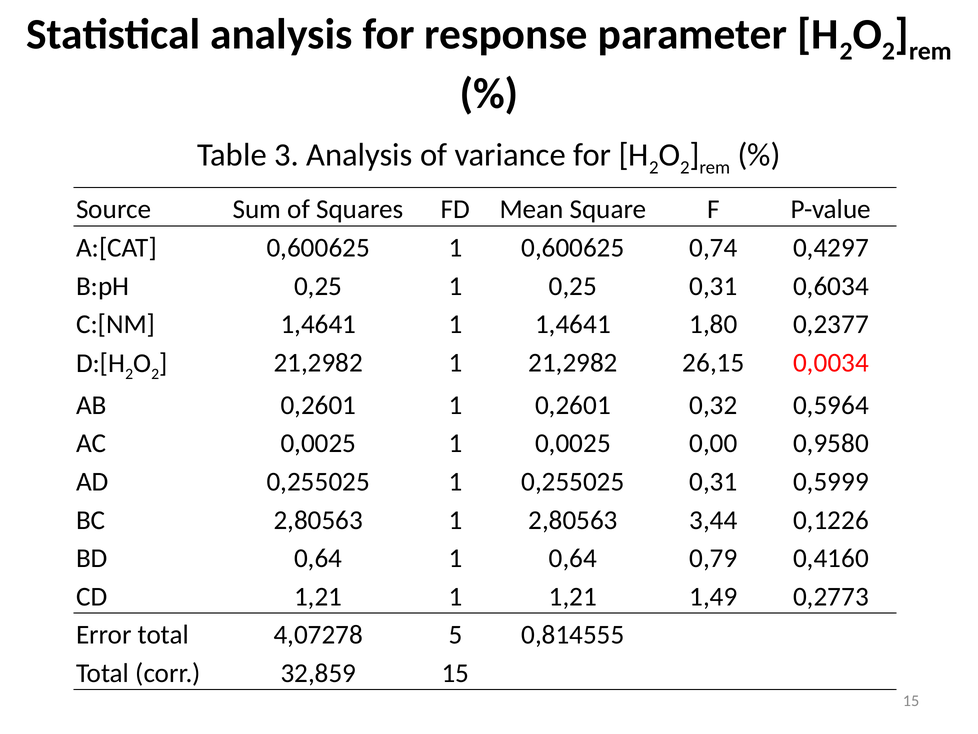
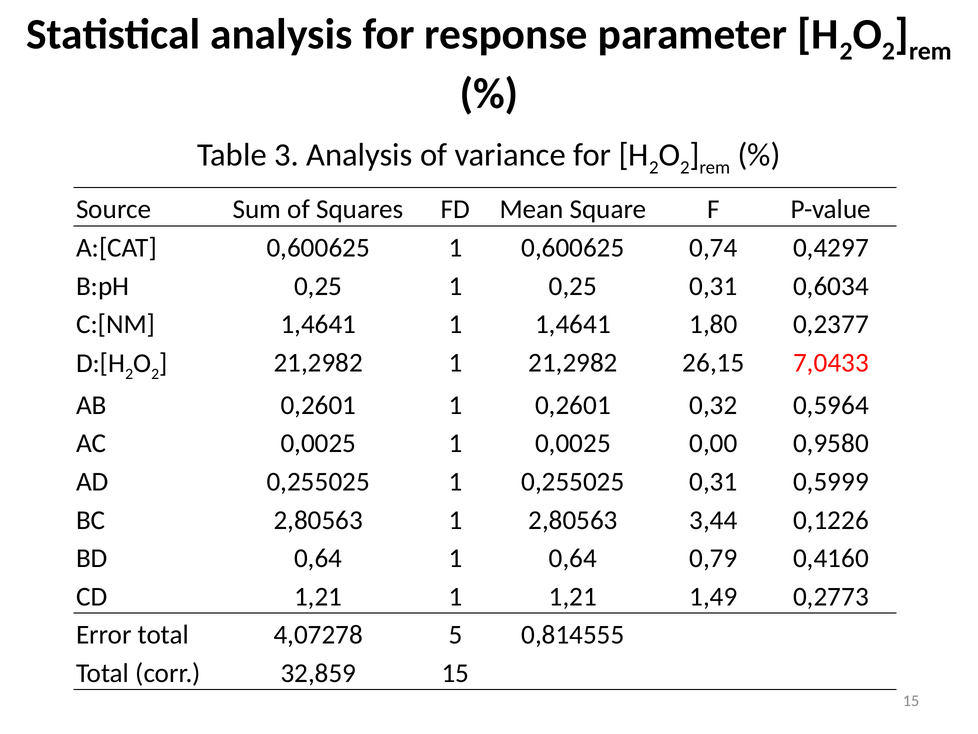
0,0034: 0,0034 -> 7,0433 (831, 362)
